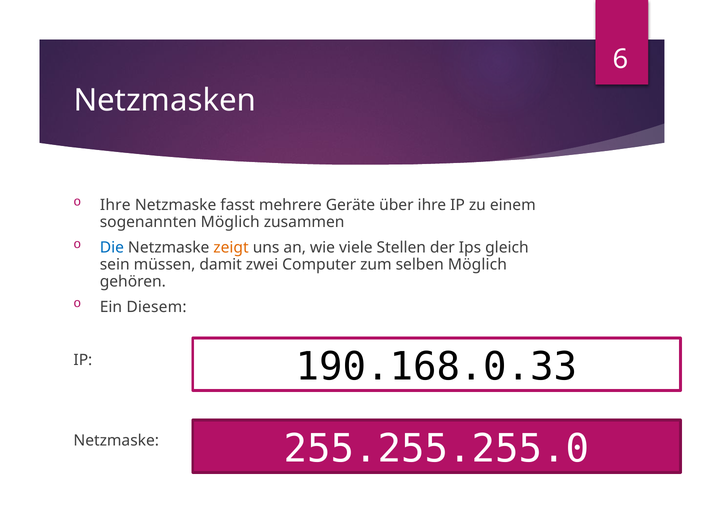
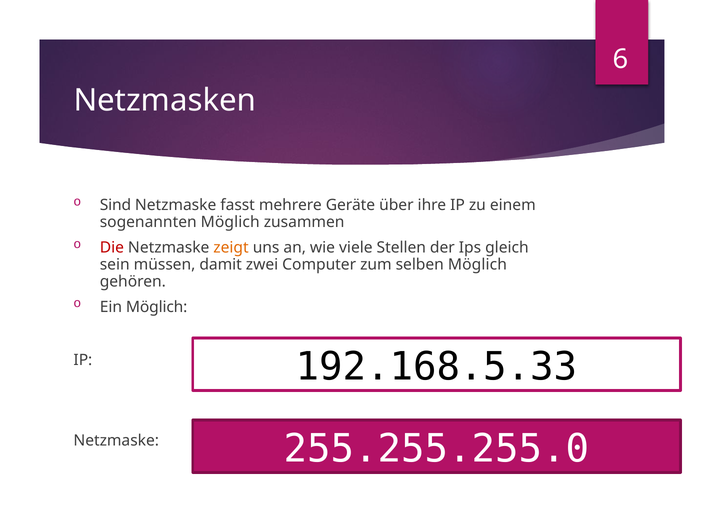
Ihre: Ihre -> Sind (115, 205)
Die colour: blue -> red (112, 248)
Ein Diesem: Diesem -> Möglich (157, 307)
190.168.0.33: 190.168.0.33 -> 192.168.5.33 (437, 367)
